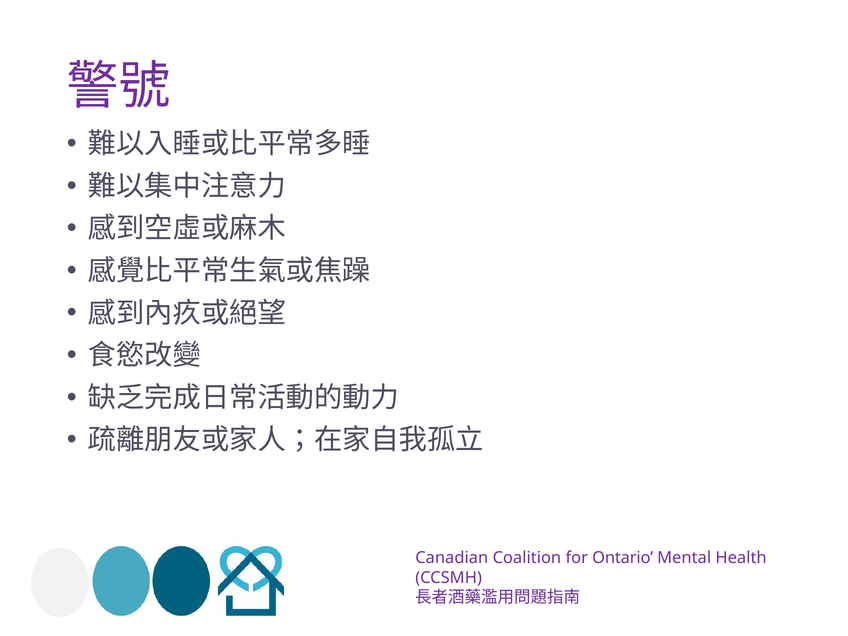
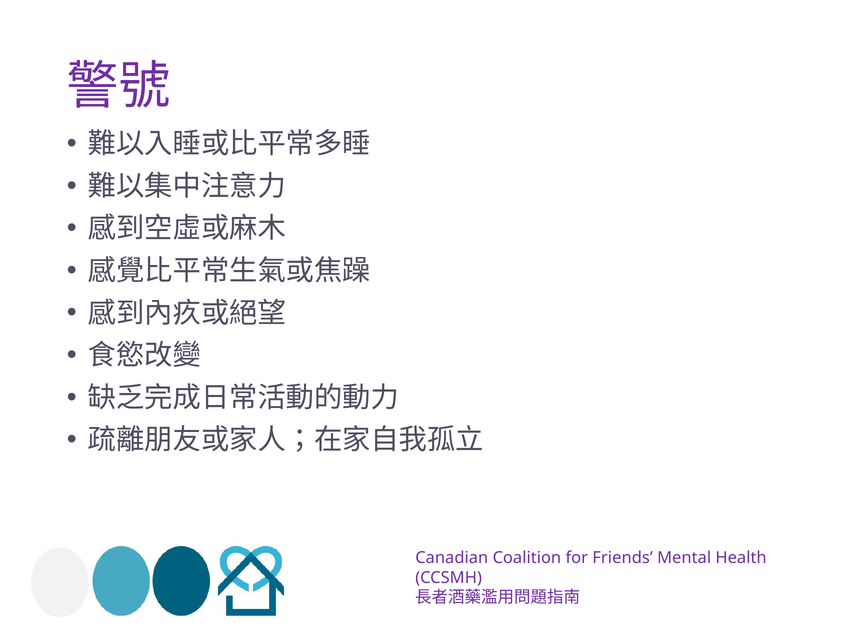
Ontario: Ontario -> Friends (623, 558)
